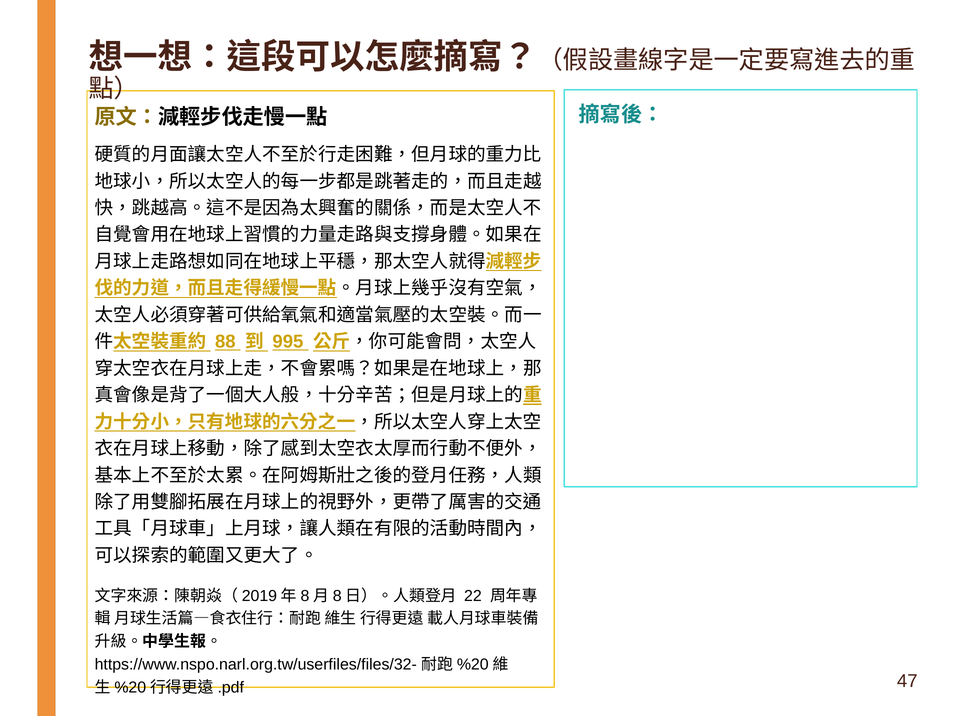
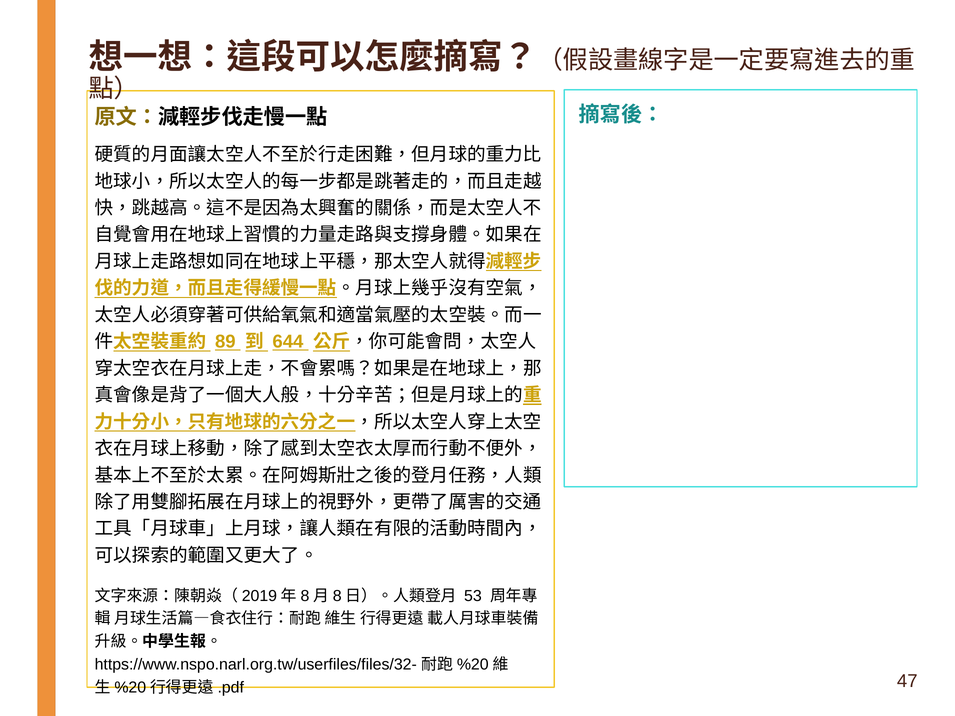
88: 88 -> 89 (225, 342)
995: 995 -> 644 (288, 342)
22: 22 -> 53 (473, 596)
